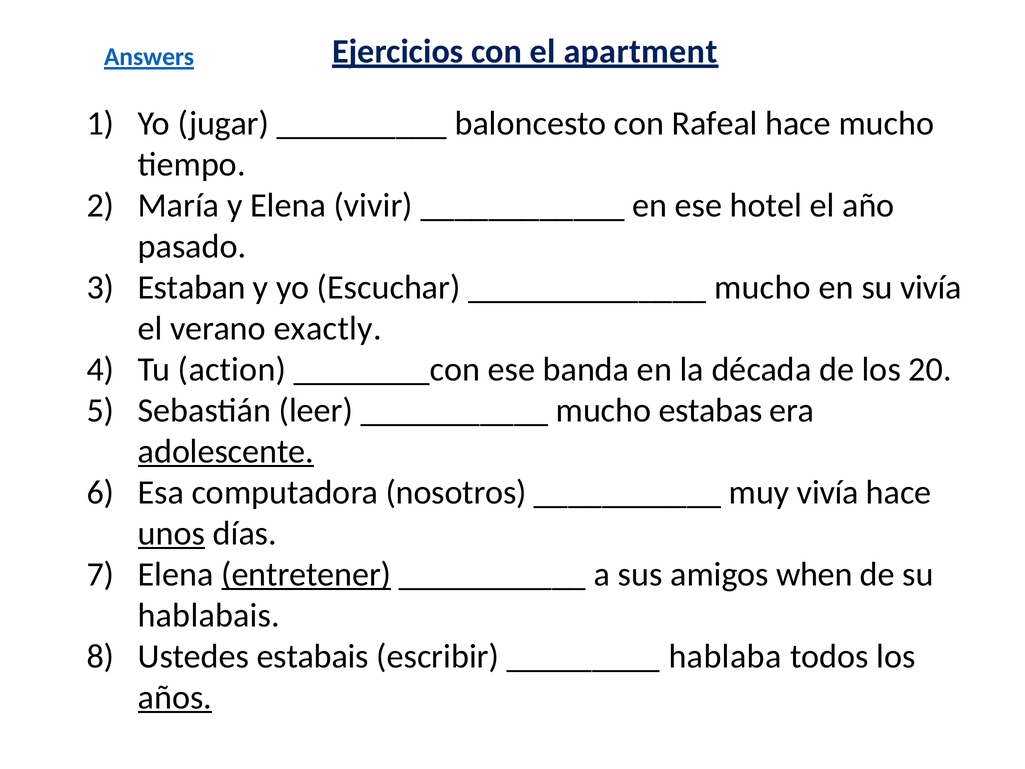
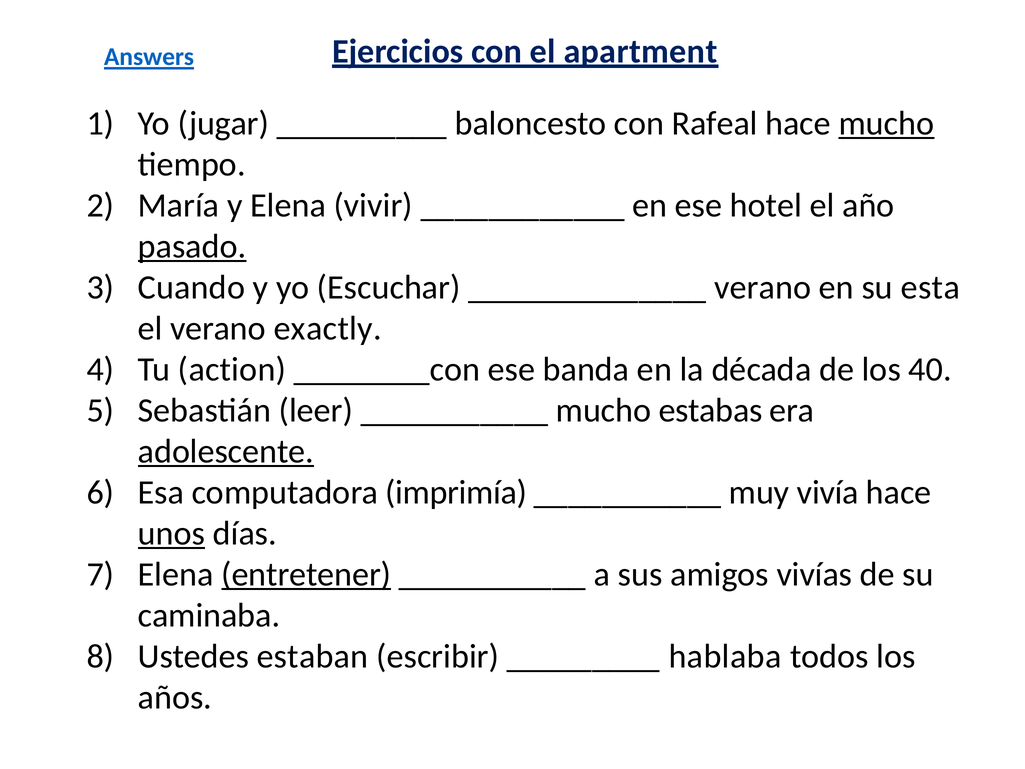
mucho underline: none -> present (886, 123)
pasado underline: none -> present (192, 246)
Estaban: Estaban -> Cuando (191, 287)
mucho: mucho -> verano (763, 287)
su vivía: vivía -> esta (931, 287)
20: 20 -> 40 (930, 369)
nosotros: nosotros -> imprimía (456, 492)
when: when -> vivías (814, 574)
hablabais: hablabais -> caminaba (209, 615)
estabais: estabais -> estaban (313, 656)
años underline: present -> none (175, 697)
